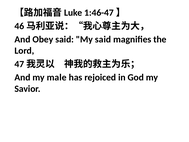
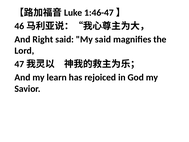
Obey: Obey -> Right (43, 39)
male: male -> learn (57, 77)
